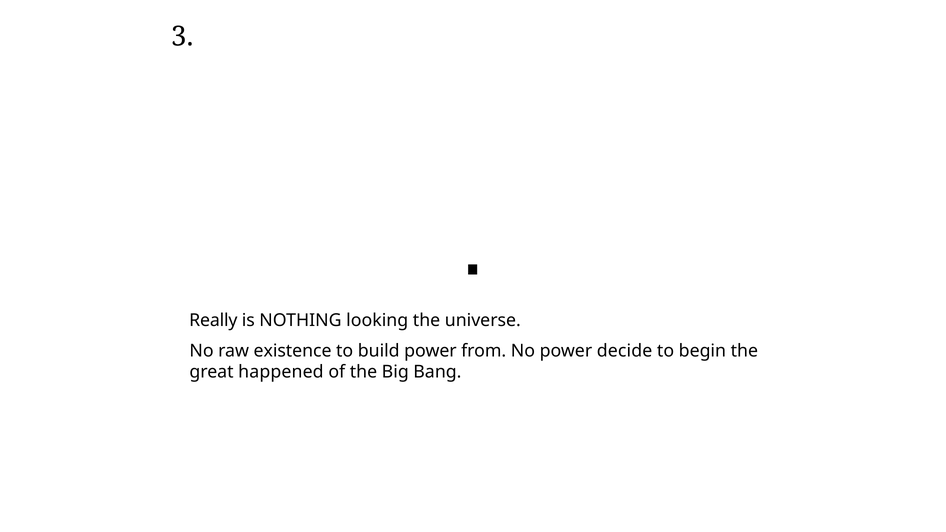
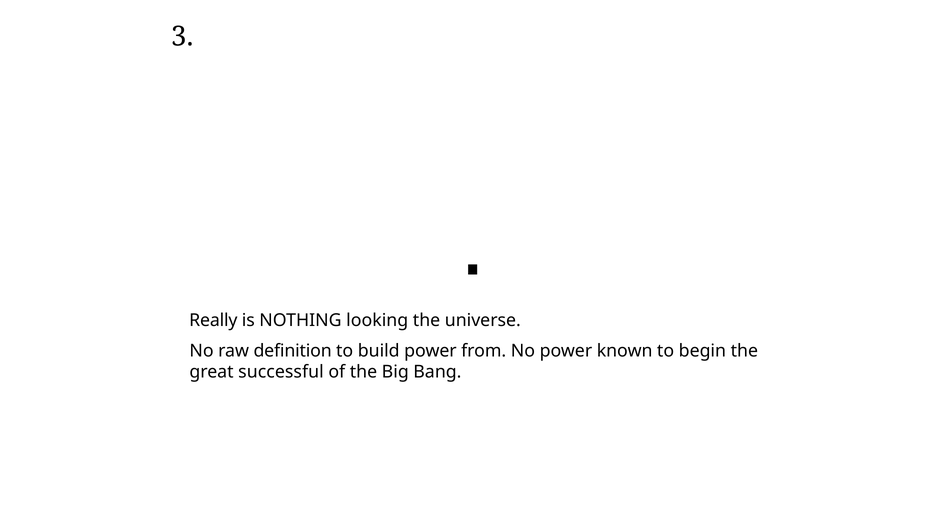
existence: existence -> definition (293, 351)
decide: decide -> known (625, 351)
happened: happened -> successful (281, 372)
